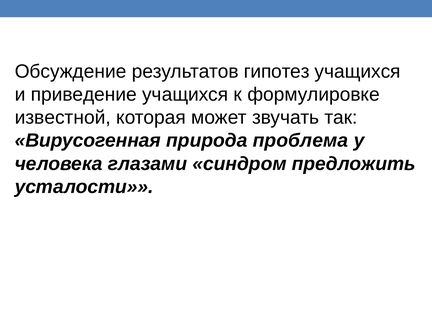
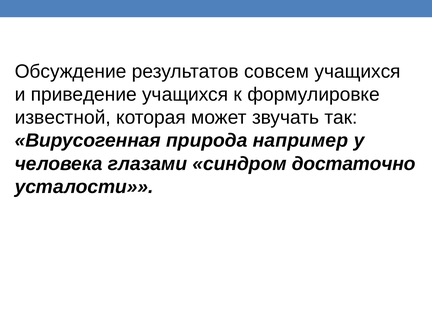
гипотез: гипотез -> совсем (276, 72)
проблема: проблема -> например (300, 141)
предложить: предложить -> достаточно (354, 164)
